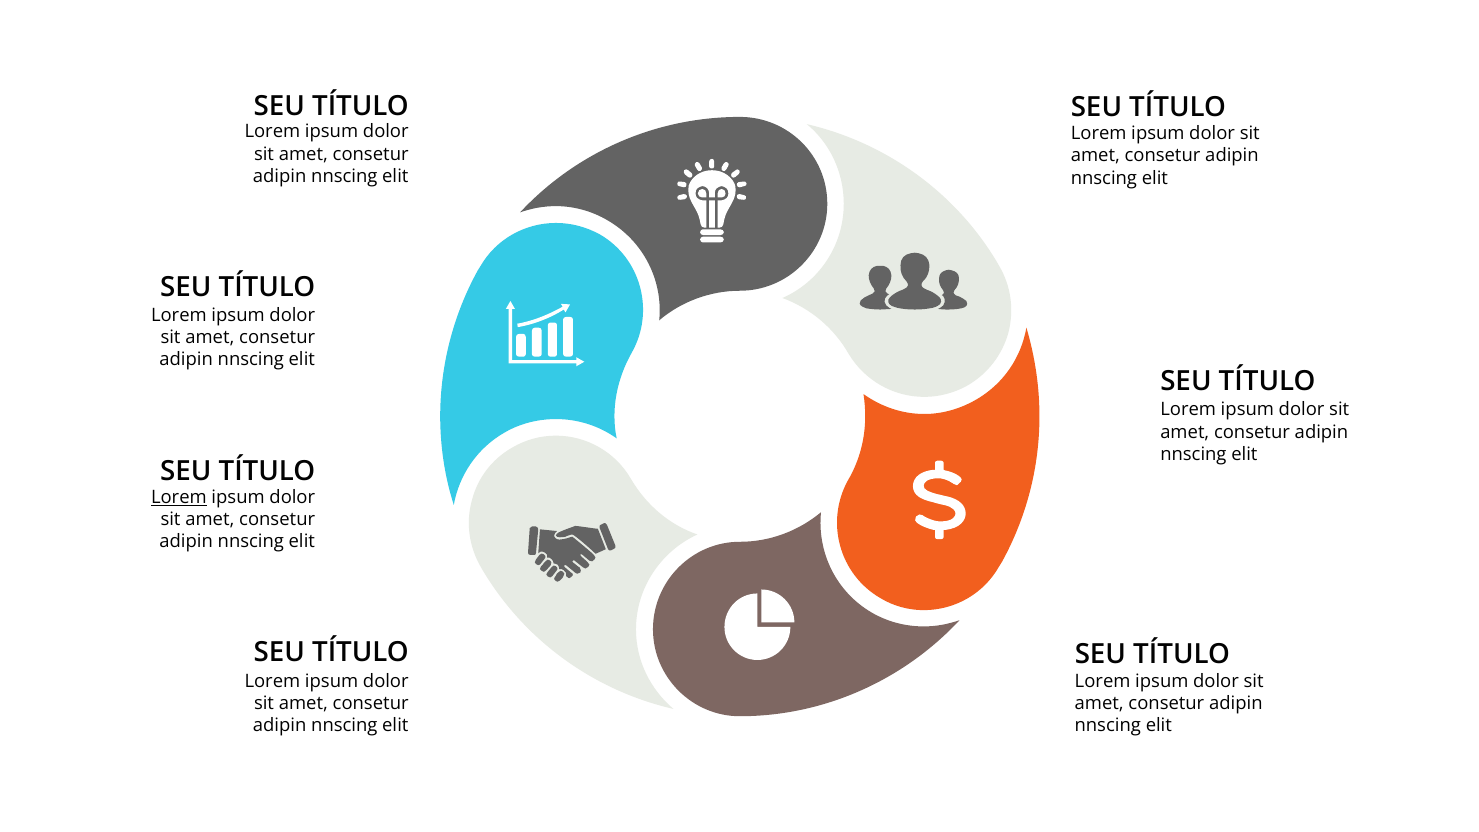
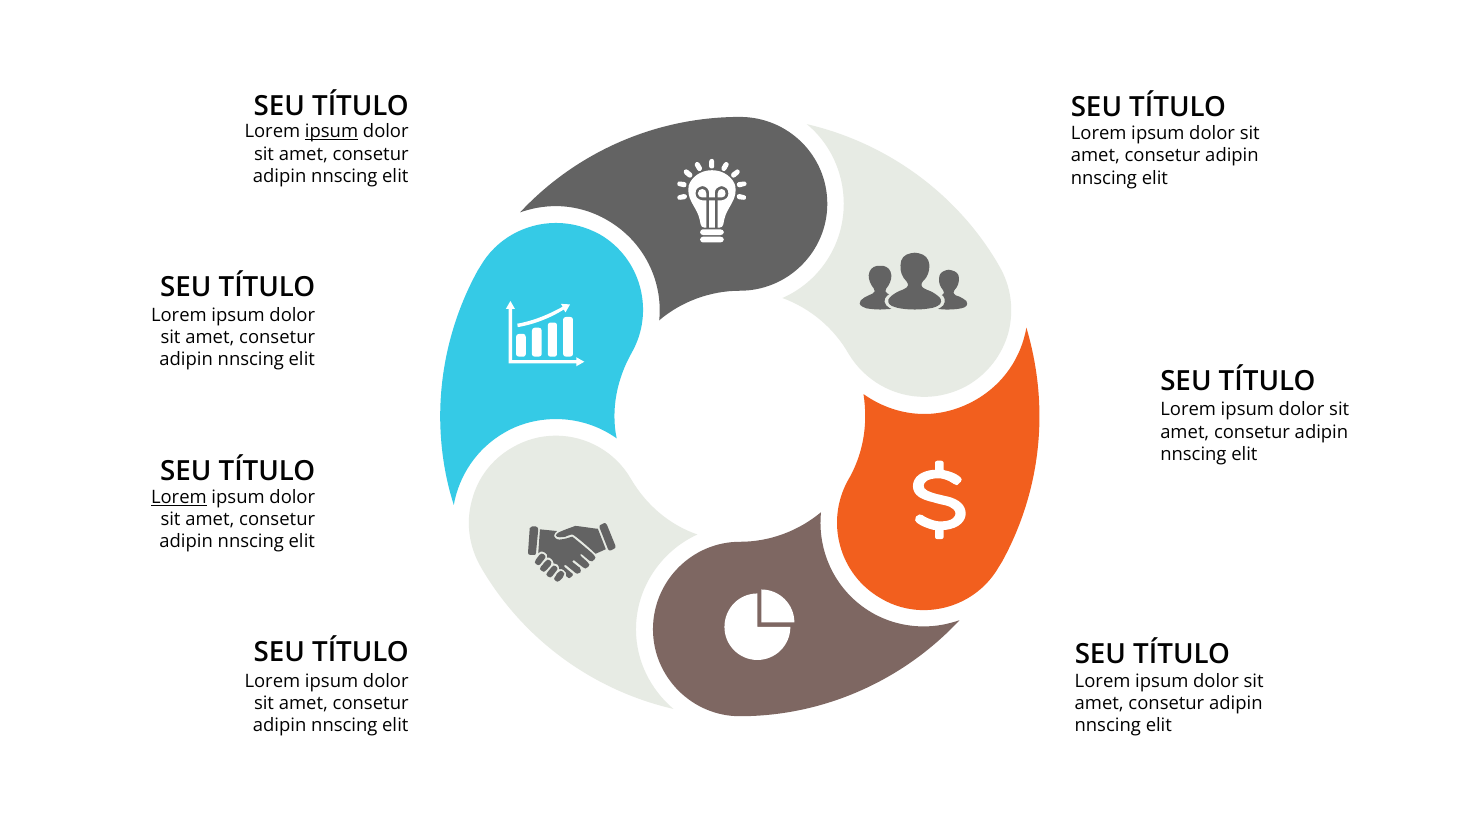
ipsum underline: none -> present (332, 132)
